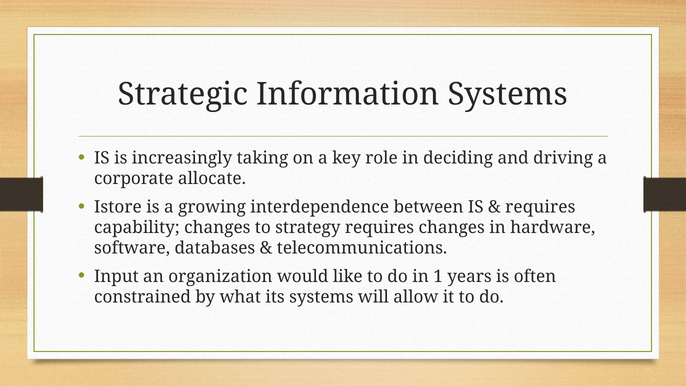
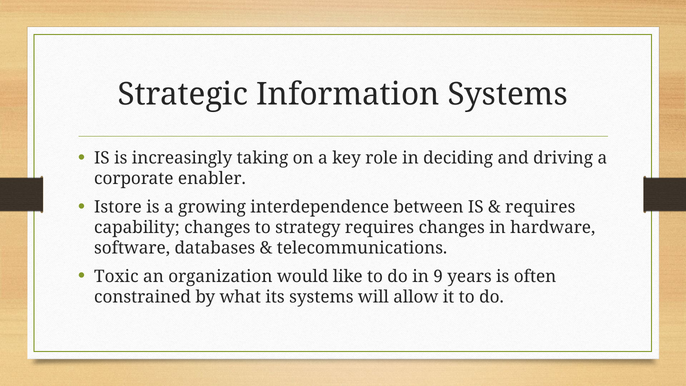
allocate: allocate -> enabler (212, 179)
Input: Input -> Toxic (116, 276)
1: 1 -> 9 (438, 276)
